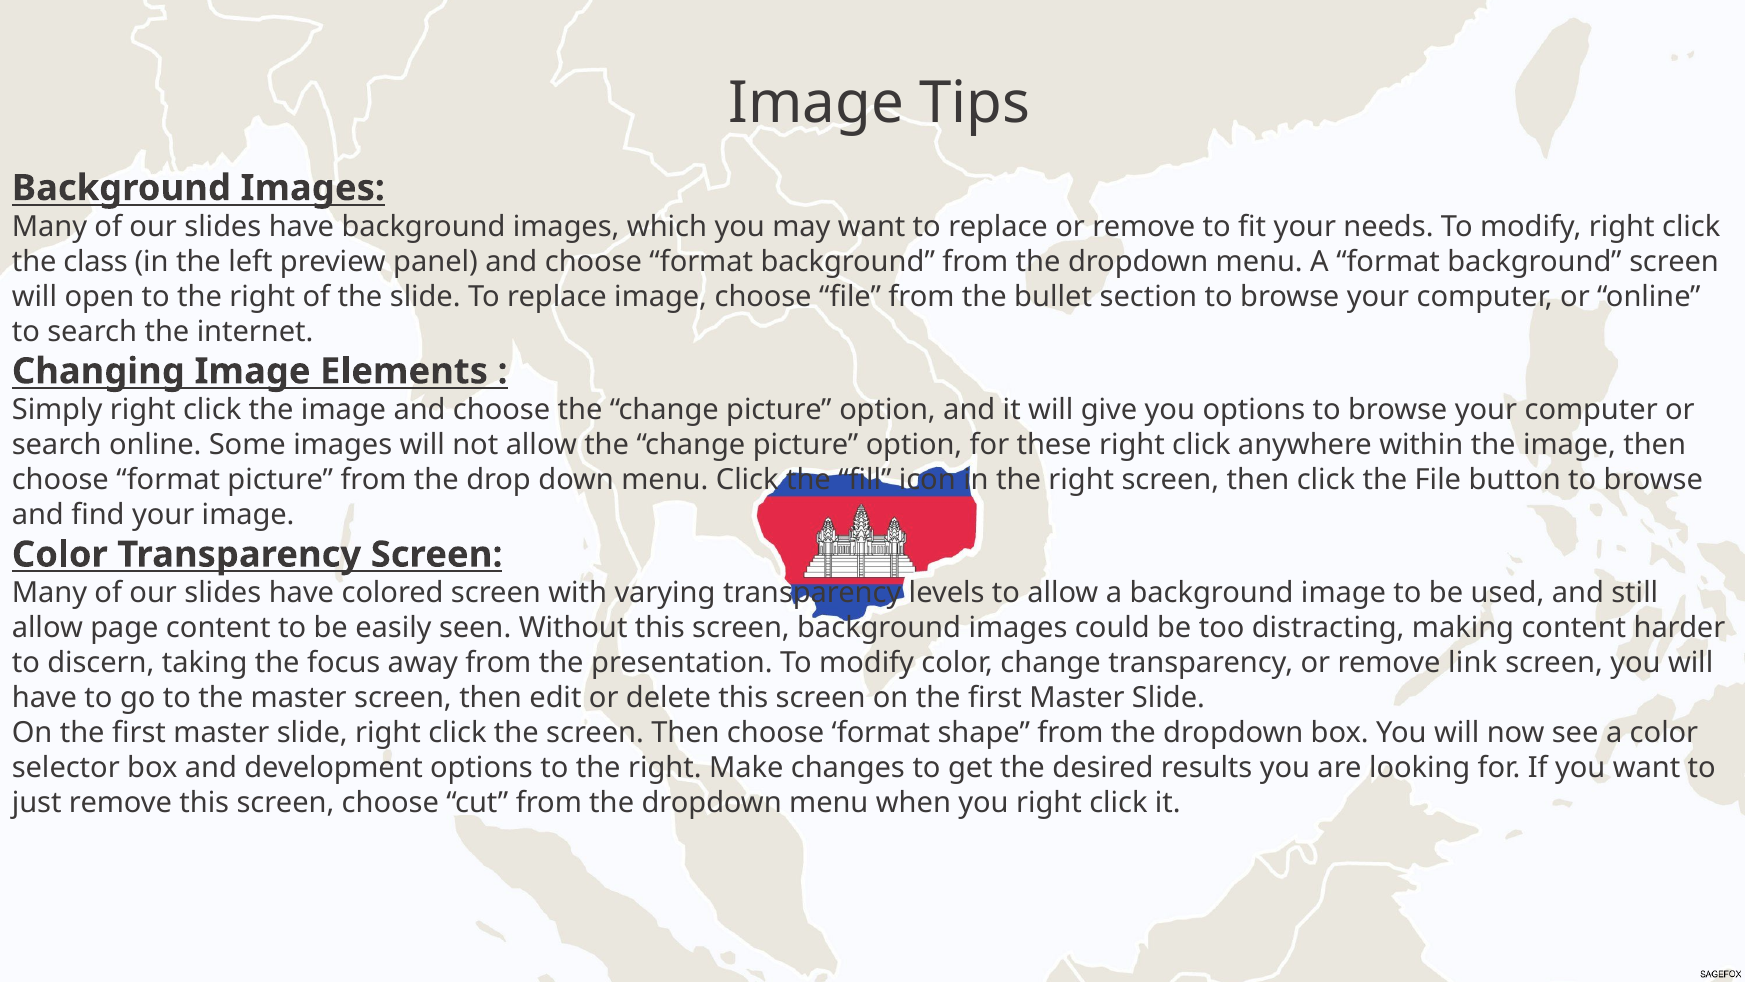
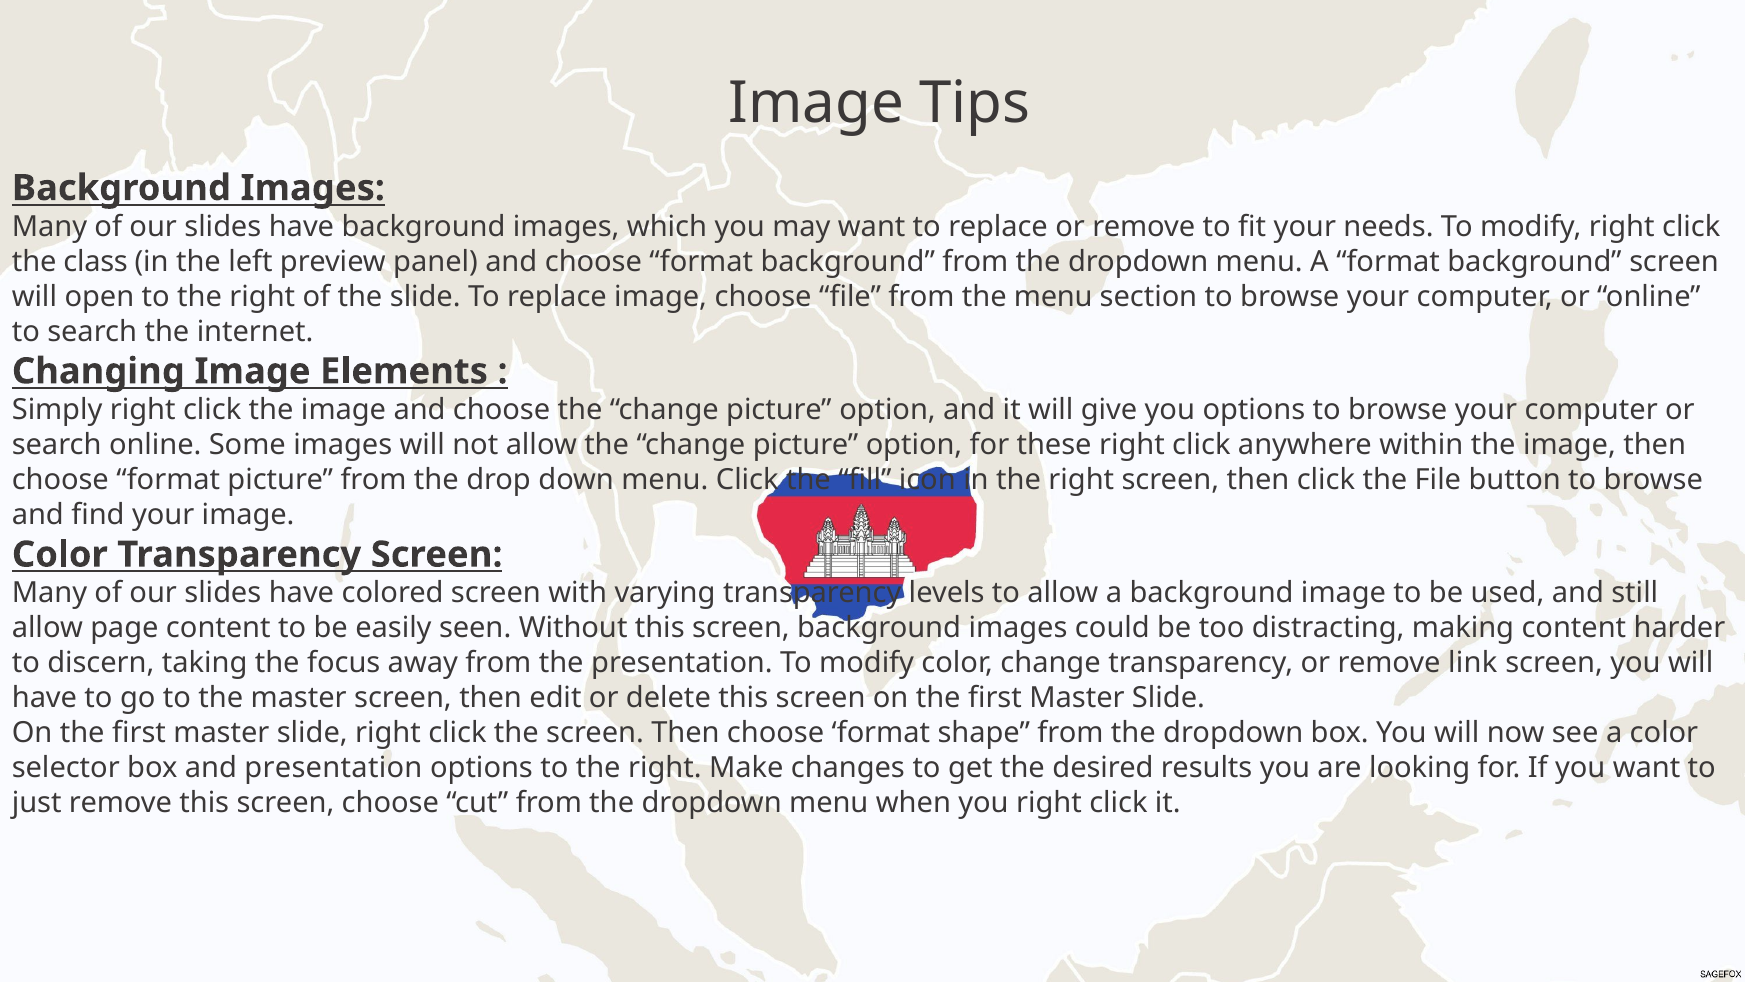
the bullet: bullet -> menu (1053, 297)
and development: development -> presentation (333, 768)
